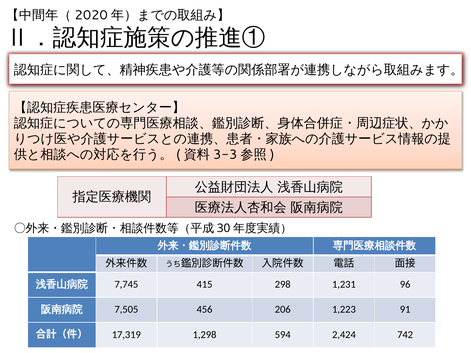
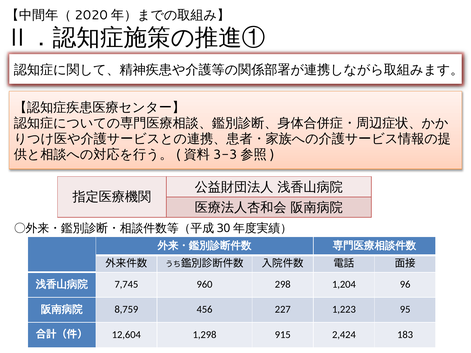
415: 415 -> 960 (205, 285)
1,231: 1,231 -> 1,204 (344, 285)
7,505: 7,505 -> 8,759 (126, 310)
206: 206 -> 227 (283, 310)
91: 91 -> 95 (405, 310)
17,319: 17,319 -> 12,604 (126, 335)
594: 594 -> 915 (283, 335)
742: 742 -> 183 (405, 335)
